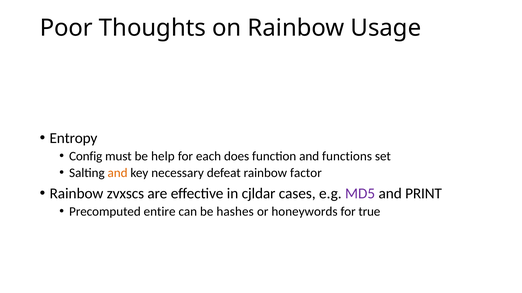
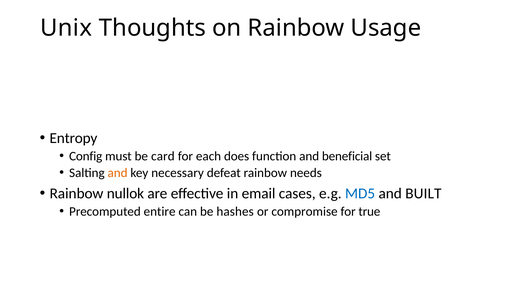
Poor: Poor -> Unix (66, 28)
help: help -> card (163, 156)
functions: functions -> beneficial (347, 156)
factor: factor -> needs (306, 173)
zvxscs: zvxscs -> nullok (125, 194)
cjldar: cjldar -> email (259, 194)
MD5 colour: purple -> blue (360, 194)
PRINT: PRINT -> BUILT (423, 194)
honeywords: honeywords -> compromise (305, 212)
